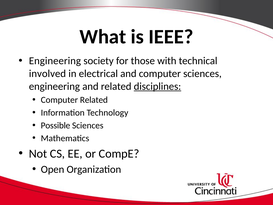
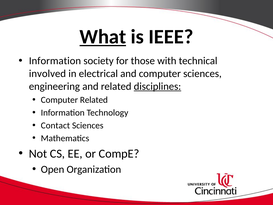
What underline: none -> present (103, 37)
Engineering: Engineering -> Information (55, 61)
Possible: Possible -> Contact (55, 125)
